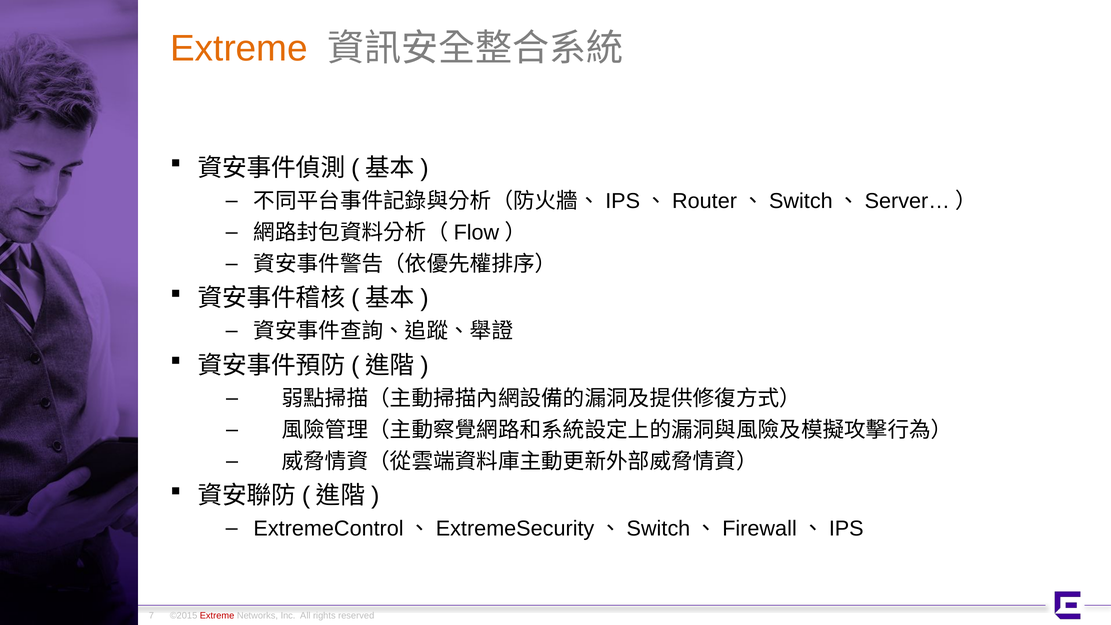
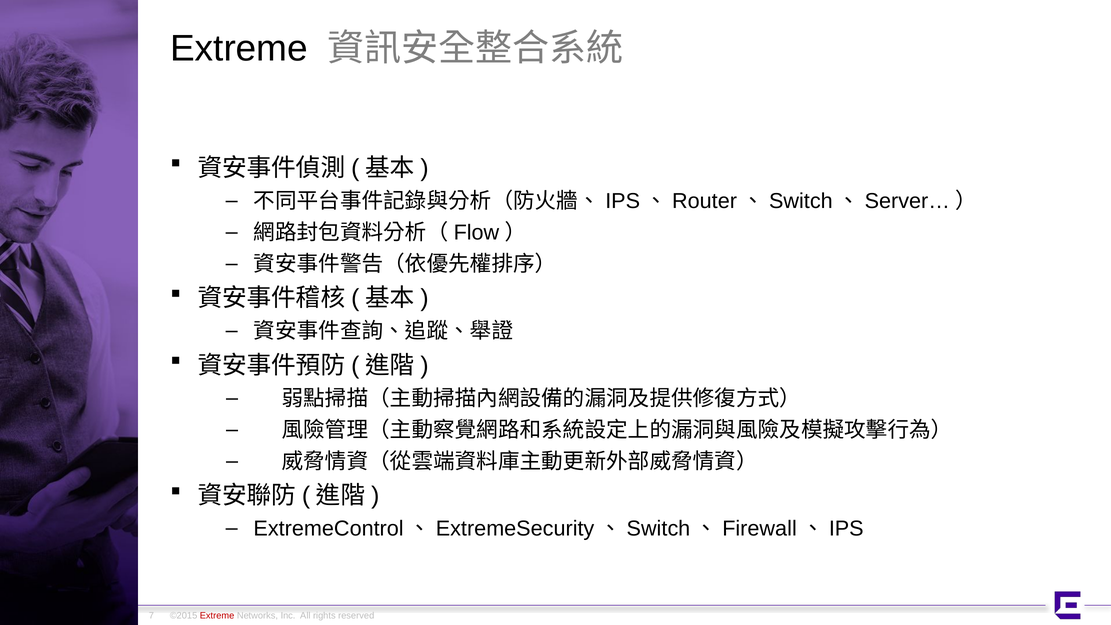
Extreme colour: orange -> black (239, 48)
